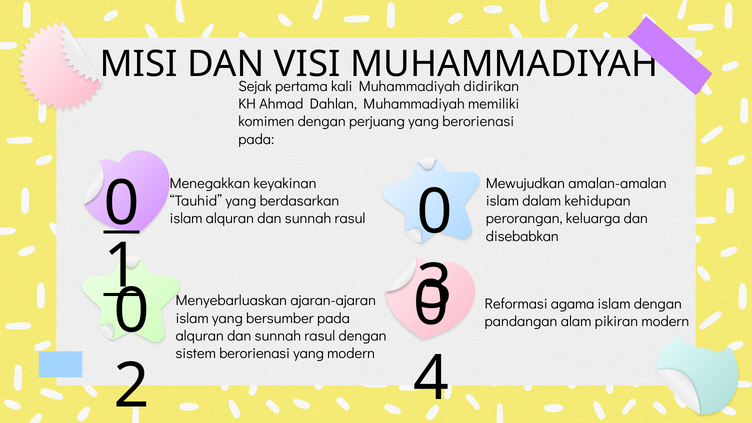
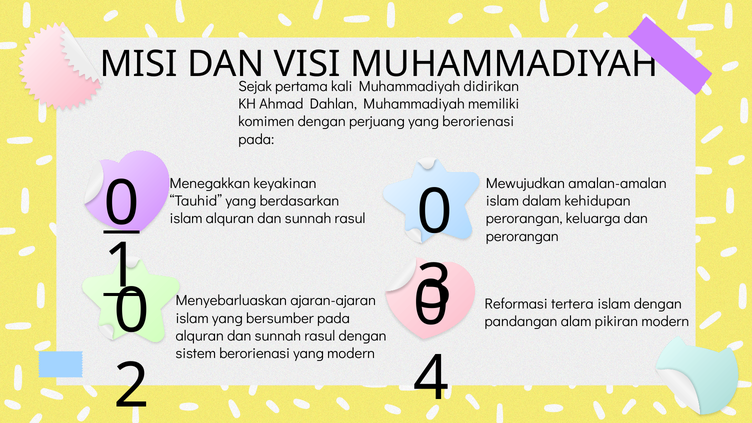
disebabkan: disebabkan -> perorangan (522, 236)
agama: agama -> tertera (572, 304)
